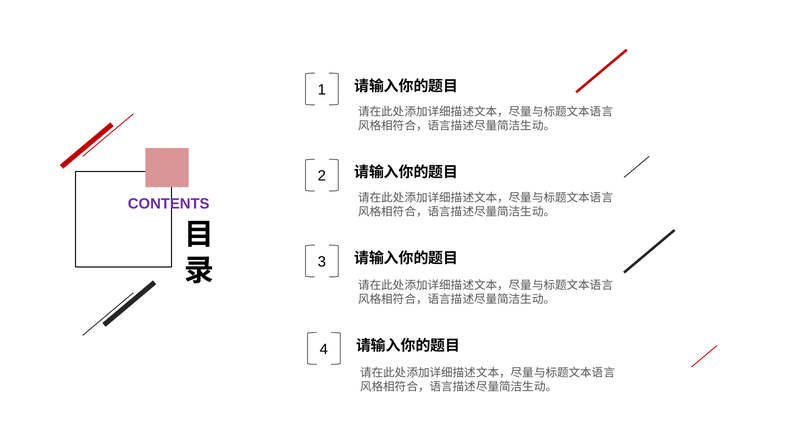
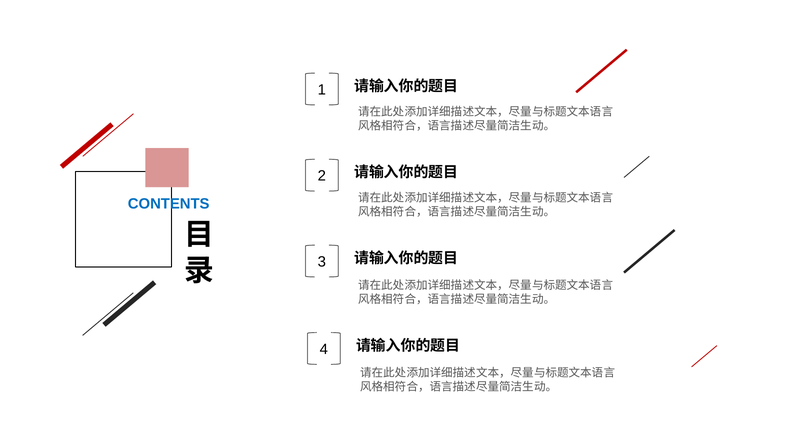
CONTENTS colour: purple -> blue (169, 204)
